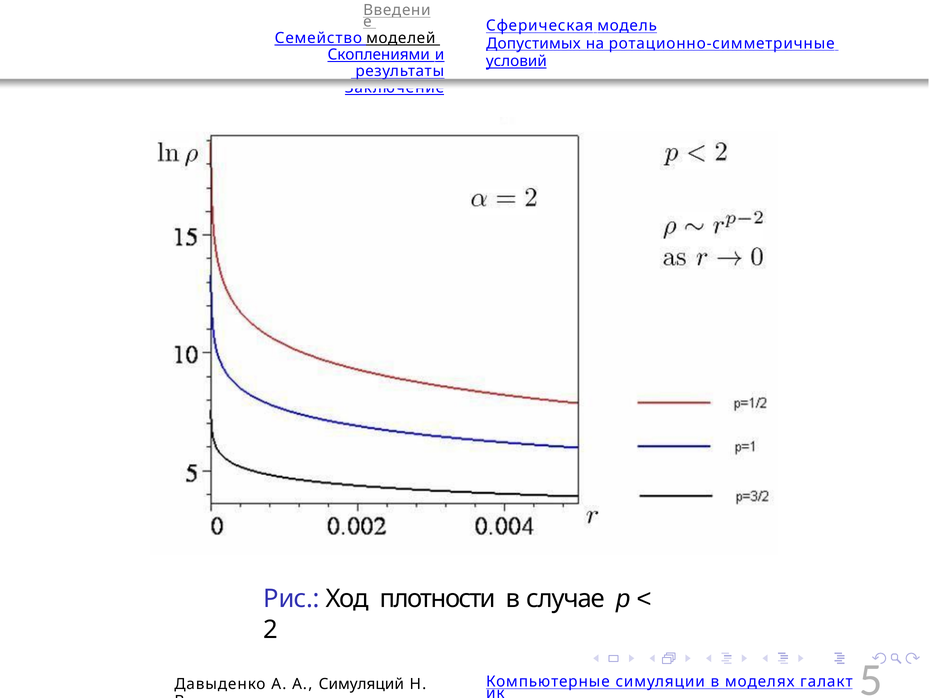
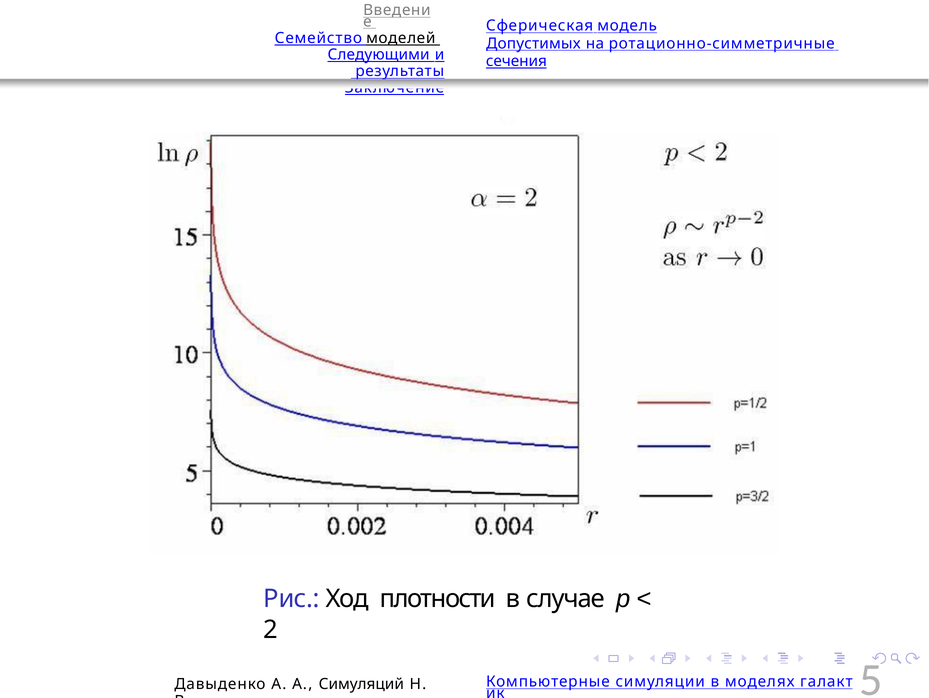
Скоплениями: Скоплениями -> Следующими (379, 55)
условий: условий -> сечения (516, 61)
